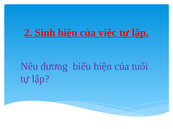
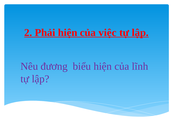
Sinh: Sinh -> Phải (45, 33)
tuổi: tuổi -> lĩnh (140, 67)
